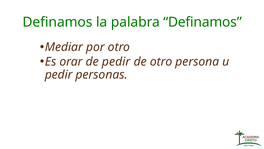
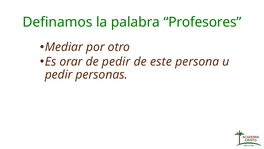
palabra Definamos: Definamos -> Profesores (202, 22)
de otro: otro -> este (161, 61)
